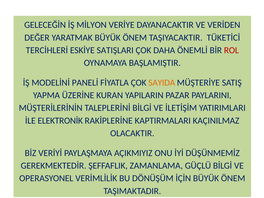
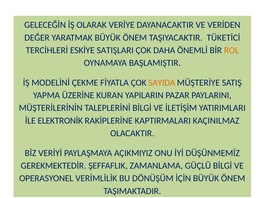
MİLYON: MİLYON -> OLARAK (92, 25)
ROL colour: red -> orange (231, 50)
PANELİ: PANELİ -> ÇEKME (85, 83)
